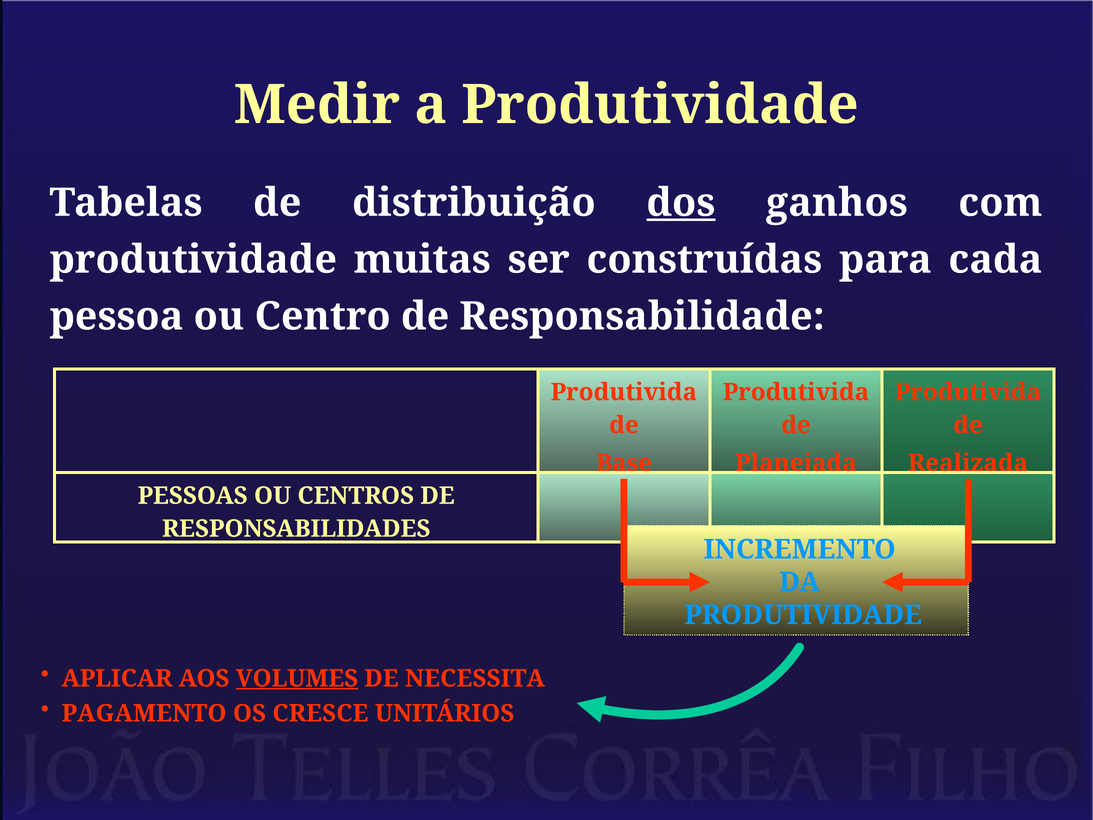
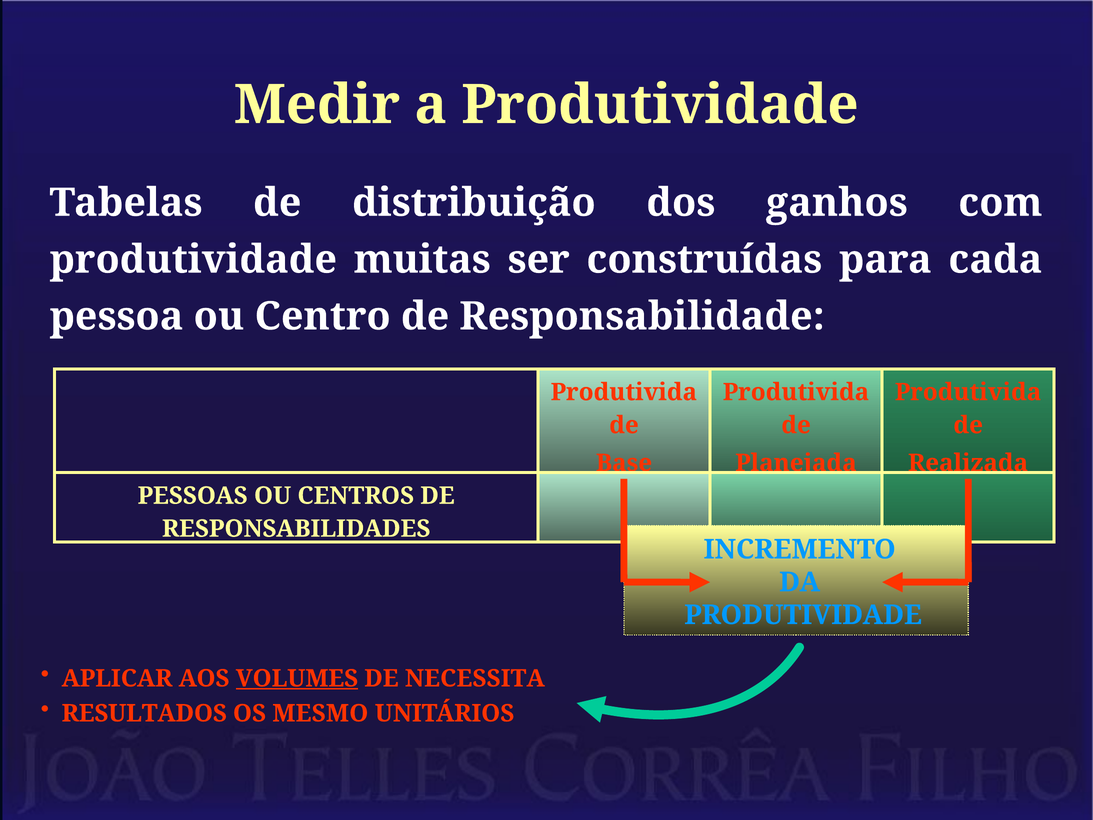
dos underline: present -> none (681, 203)
PAGAMENTO: PAGAMENTO -> RESULTADOS (144, 713)
CRESCE: CRESCE -> MESMO (320, 713)
